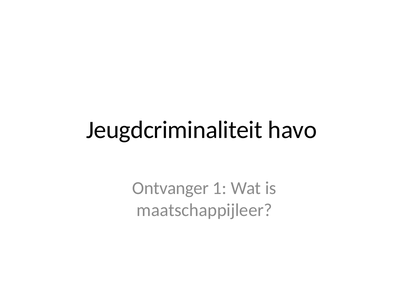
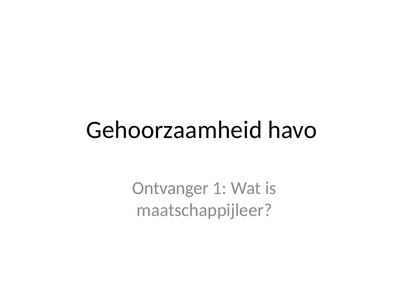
Jeugdcriminaliteit: Jeugdcriminaliteit -> Gehoorzaamheid (174, 130)
